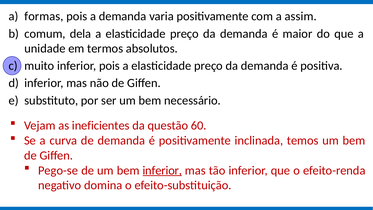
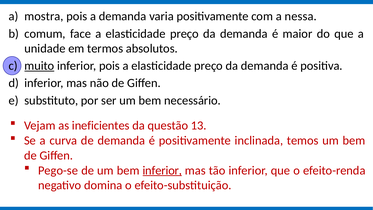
formas: formas -> mostra (44, 16)
assim: assim -> nessa (301, 16)
dela: dela -> face (80, 34)
muito underline: none -> present (39, 66)
60: 60 -> 13 (199, 125)
